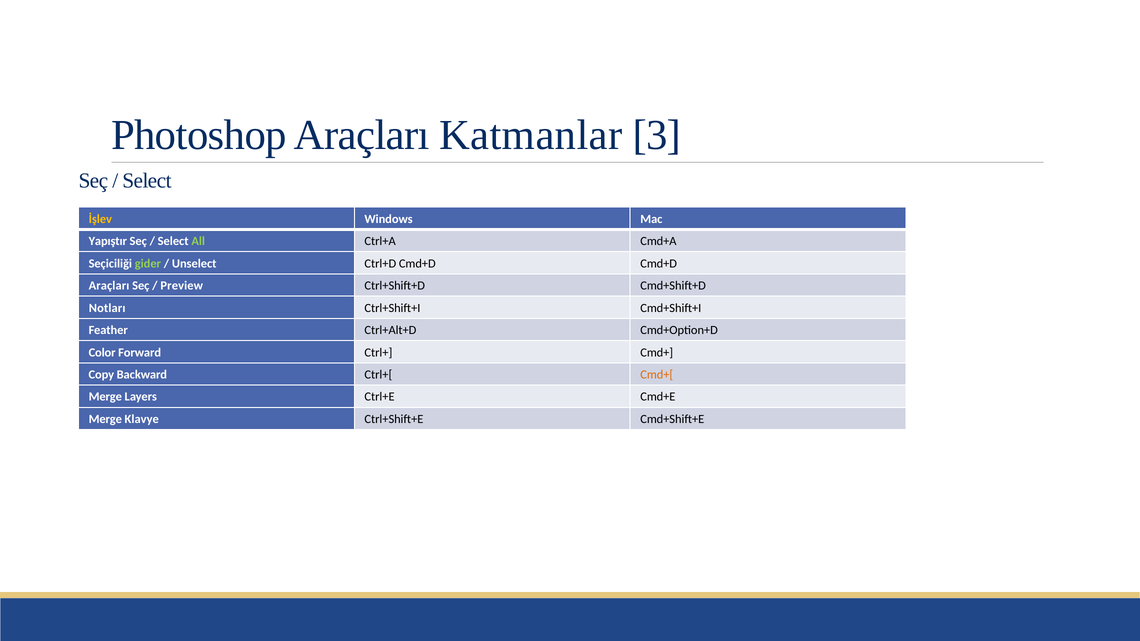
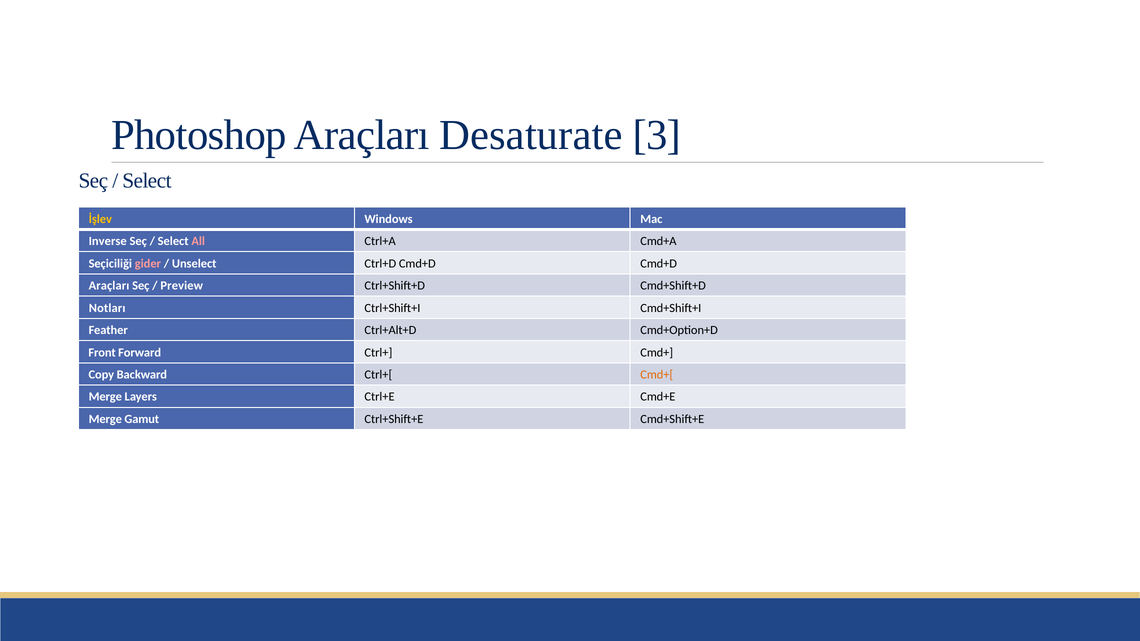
Katmanlar: Katmanlar -> Desaturate (531, 135)
Yapıştır: Yapıştır -> Inverse (108, 241)
All colour: light green -> pink (198, 241)
gider colour: light green -> pink (148, 264)
Color: Color -> Front (102, 353)
Klavye: Klavye -> Gamut (142, 419)
